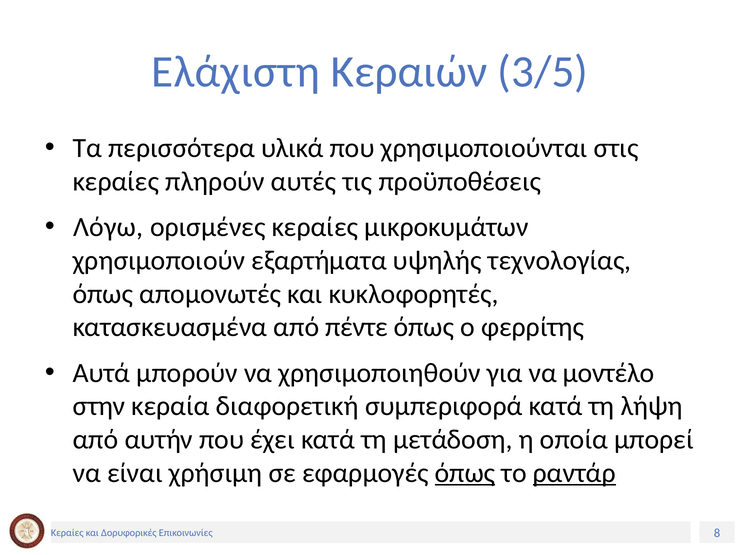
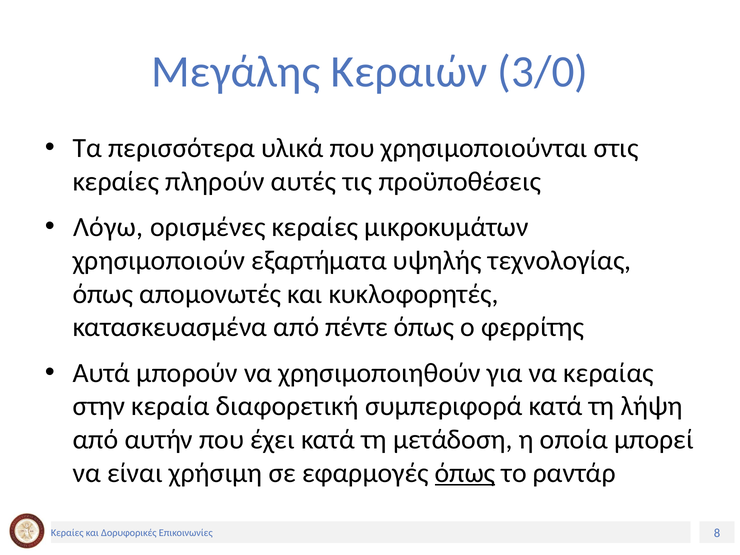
Ελάχιστη: Ελάχιστη -> Μεγάλης (236, 72)
3/5: 3/5 -> 3/0 (543, 72)
μοντέλο: μοντέλο -> κεραίας (609, 373)
ραντάρ underline: present -> none (574, 473)
